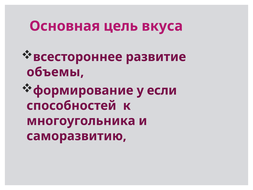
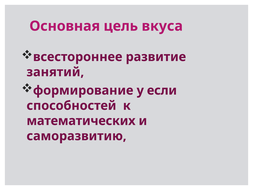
объемы: объемы -> занятий (55, 72)
многоугольника: многоугольника -> математических (81, 121)
